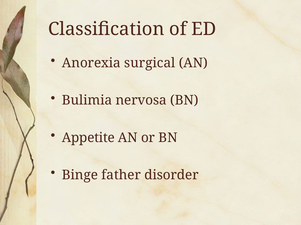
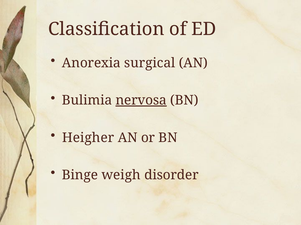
nervosa underline: none -> present (141, 101)
Appetite: Appetite -> Heigher (88, 138)
father: father -> weigh (121, 176)
